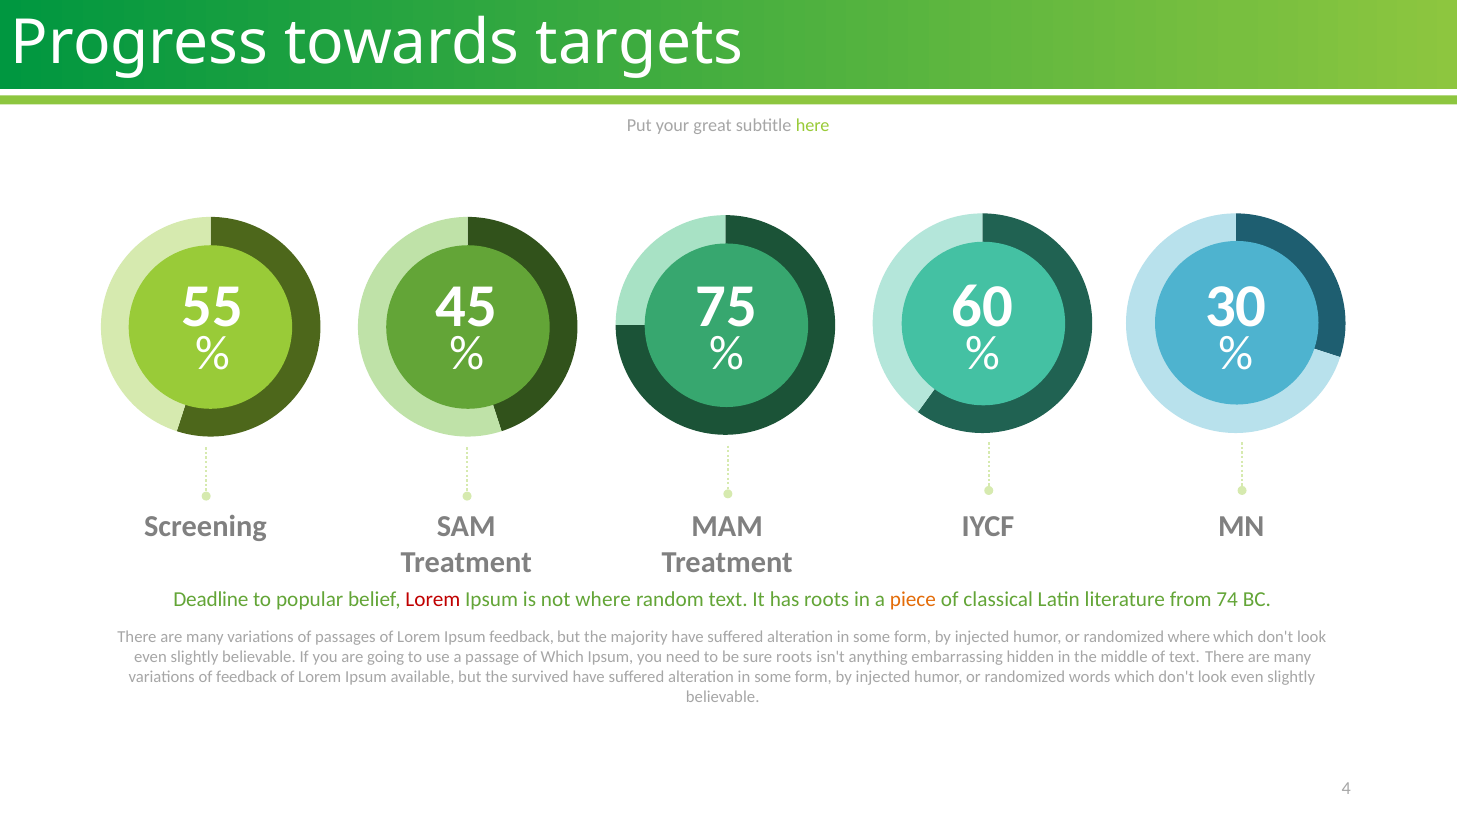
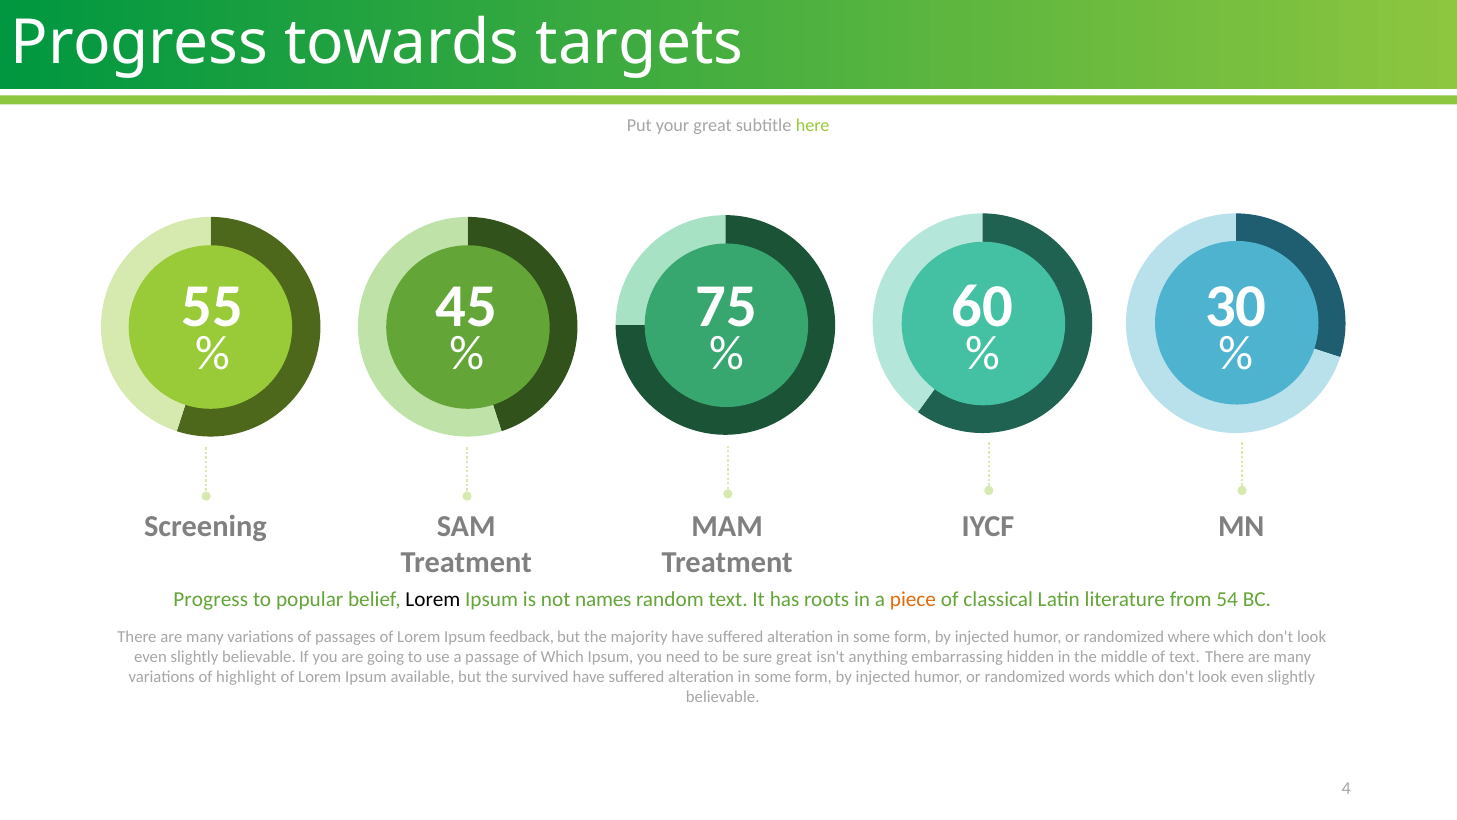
Deadline: Deadline -> Progress (211, 599)
Lorem colour: red -> black (433, 599)
not where: where -> names (603, 599)
74: 74 -> 54 (1227, 599)
sure roots: roots -> great (794, 657)
of feedback: feedback -> highlight (246, 677)
